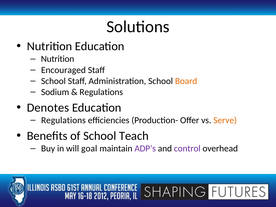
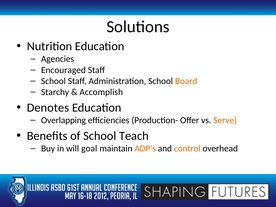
Nutrition: Nutrition -> Agencies (58, 59)
Sodium: Sodium -> Starchy (55, 92)
Regulations: Regulations -> Accomplish (101, 92)
Regulations: Regulations -> Overlapping (63, 120)
ADP’s colour: purple -> orange (145, 148)
control colour: purple -> orange (187, 148)
